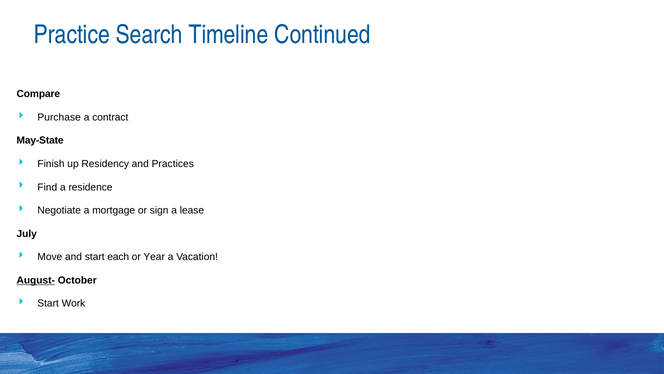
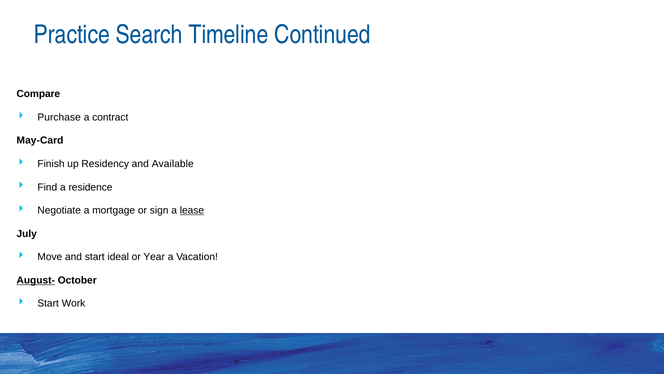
May-State: May-State -> May-Card (40, 140)
Practices: Practices -> Available (173, 164)
lease underline: none -> present (192, 210)
each: each -> ideal (118, 257)
